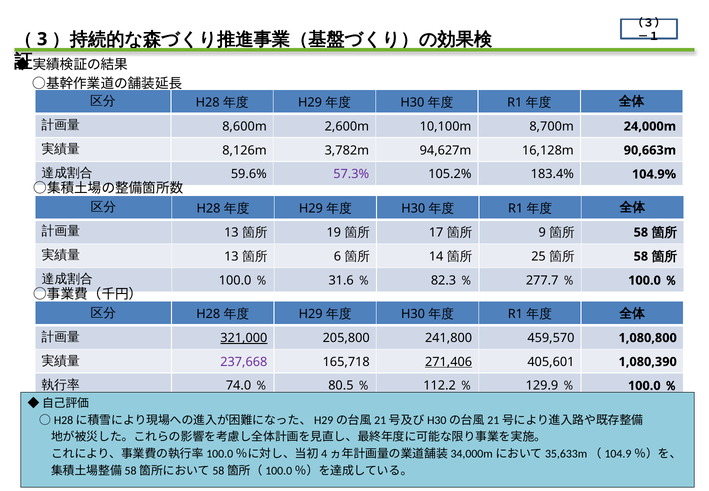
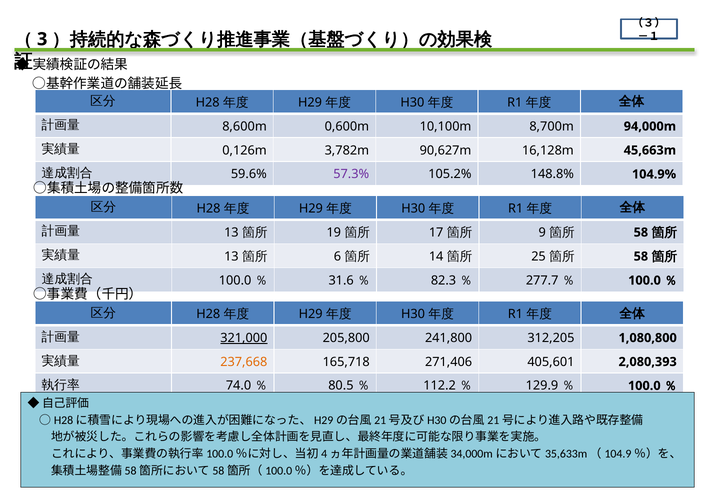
2,600m: 2,600m -> 0,600m (347, 126)
24,000m: 24,000m -> 94,000m (650, 126)
8,126m: 8,126m -> 0,126m (245, 150)
94,627m: 94,627m -> 90,627m (446, 150)
90,663m: 90,663m -> 45,663m (650, 150)
183.4%: 183.4% -> 148.8% (552, 174)
459,570: 459,570 -> 312,205 (551, 338)
237,668 colour: purple -> orange (244, 362)
271,406 underline: present -> none (449, 362)
1,080,390: 1,080,390 -> 2,080,393 (648, 362)
